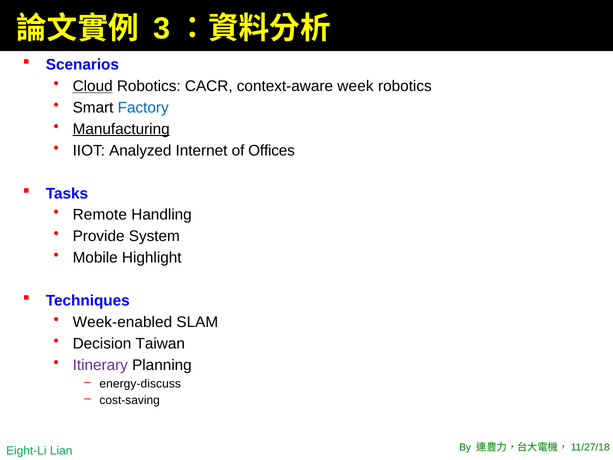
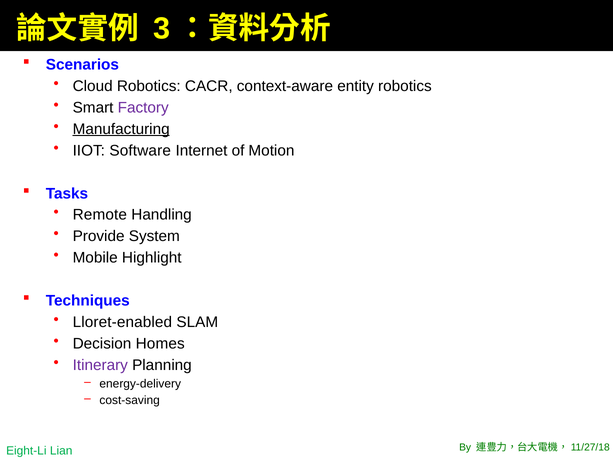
Cloud underline: present -> none (93, 86)
week: week -> entity (356, 86)
Factory colour: blue -> purple (143, 108)
Analyzed: Analyzed -> Software (140, 150)
Offices: Offices -> Motion (271, 150)
Week-enabled: Week-enabled -> Lloret-enabled (122, 322)
Taiwan: Taiwan -> Homes (160, 344)
energy-discuss: energy-discuss -> energy-delivery (140, 383)
